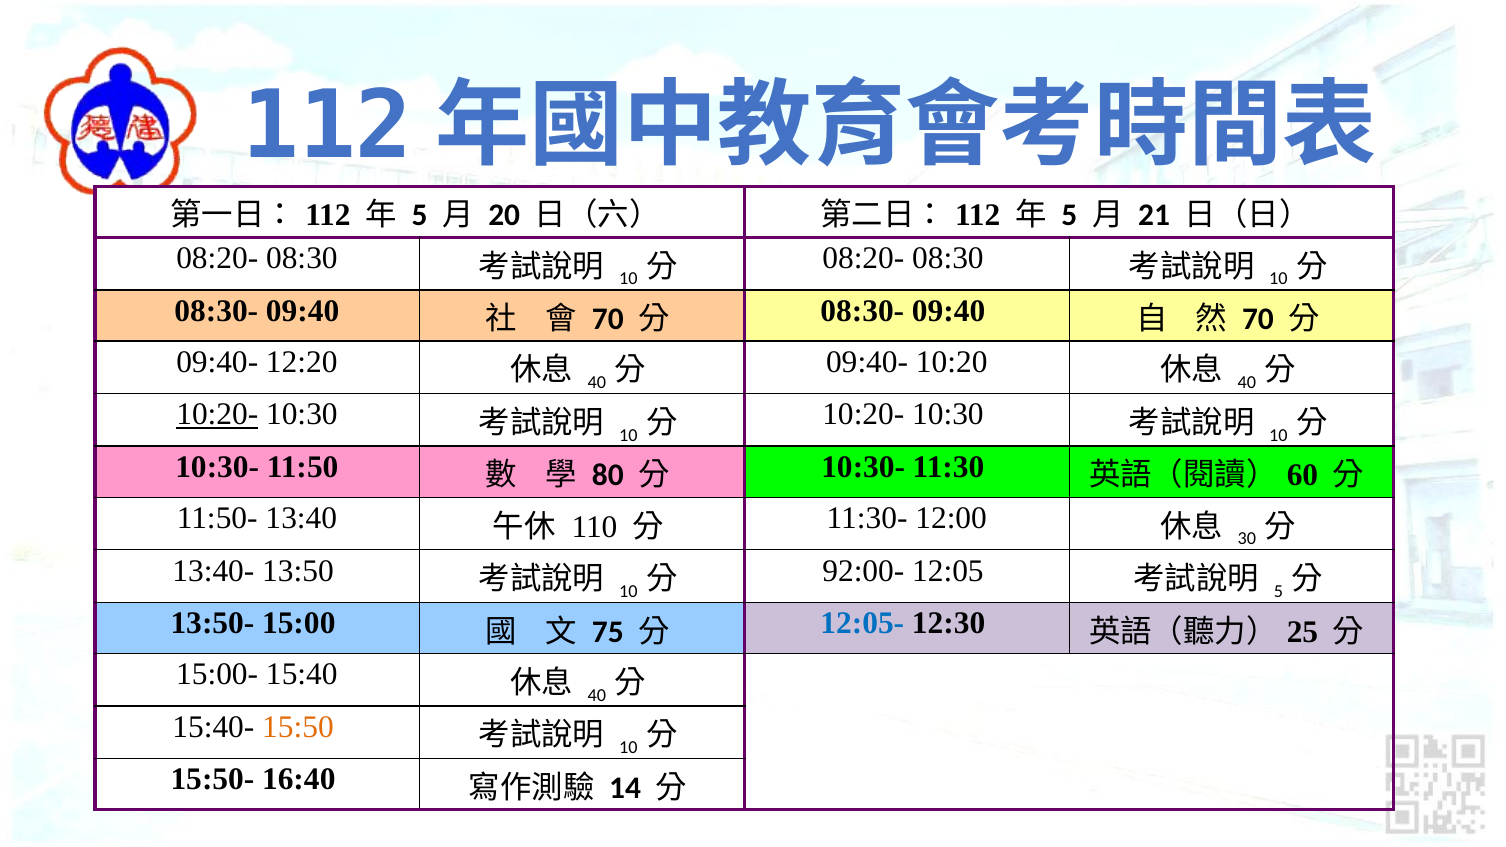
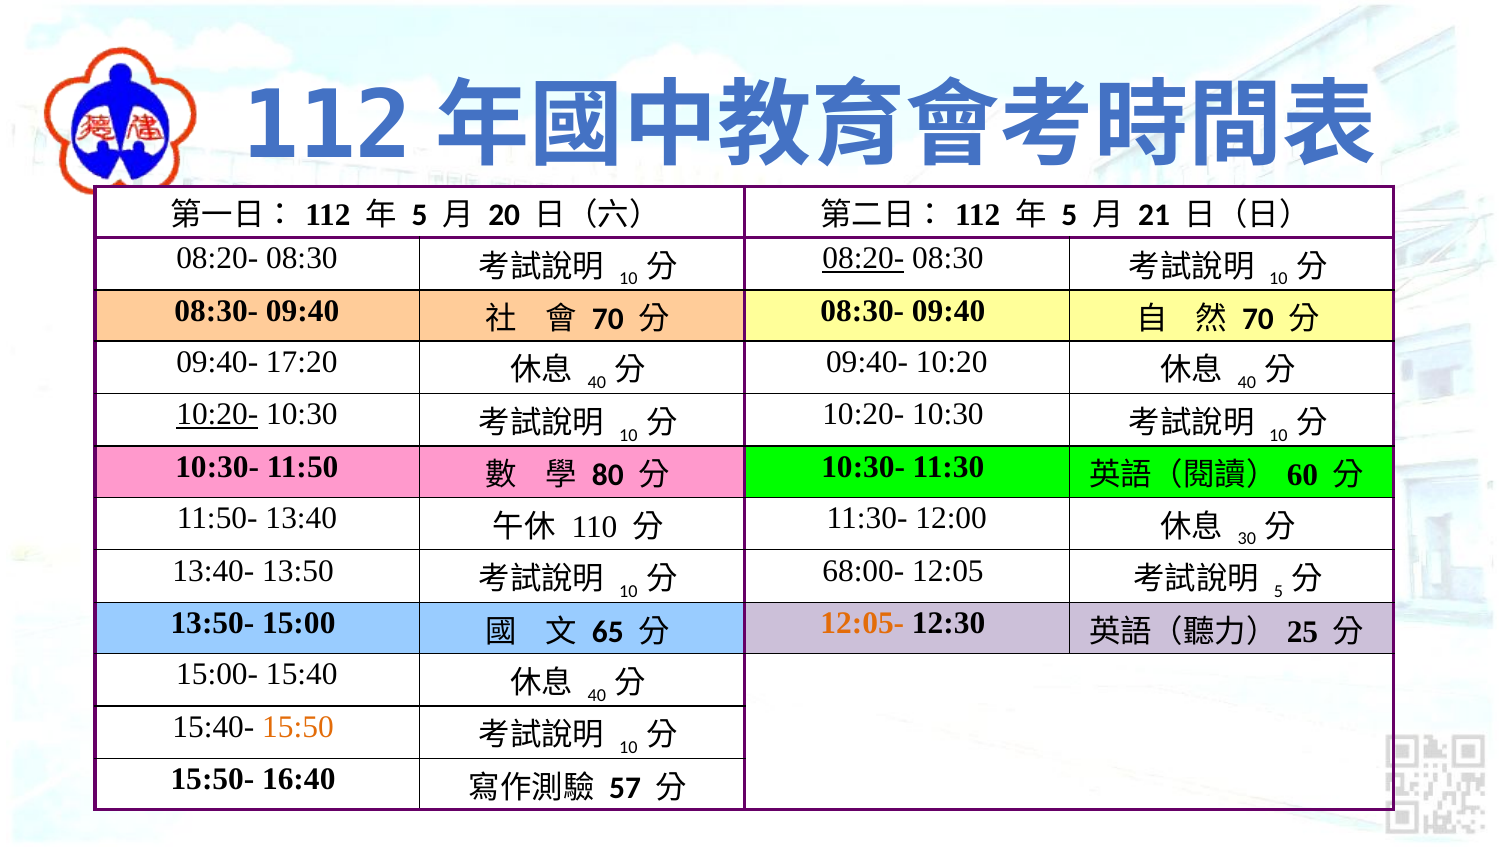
08:20- underline: none -> present (863, 258)
12:20: 12:20 -> 17:20 (302, 362)
92:00-: 92:00- -> 68:00- (863, 571)
75: 75 -> 65 (608, 632)
12:05- colour: blue -> orange (862, 623)
14: 14 -> 57 (625, 788)
